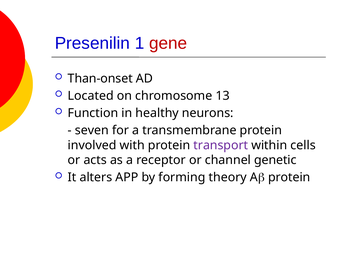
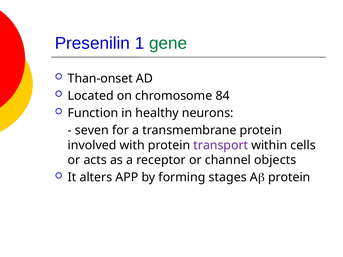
gene colour: red -> green (168, 43)
13: 13 -> 84 (223, 96)
genetic: genetic -> objects (275, 160)
theory: theory -> stages (228, 178)
